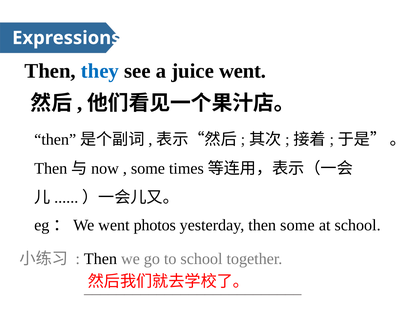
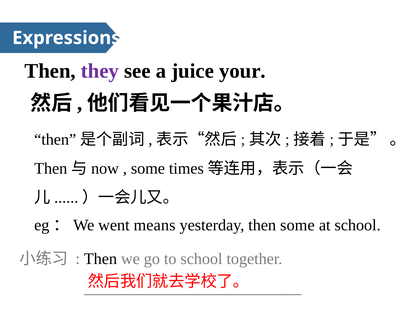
they colour: blue -> purple (100, 71)
juice went: went -> your (243, 71)
photos: photos -> means (155, 225)
